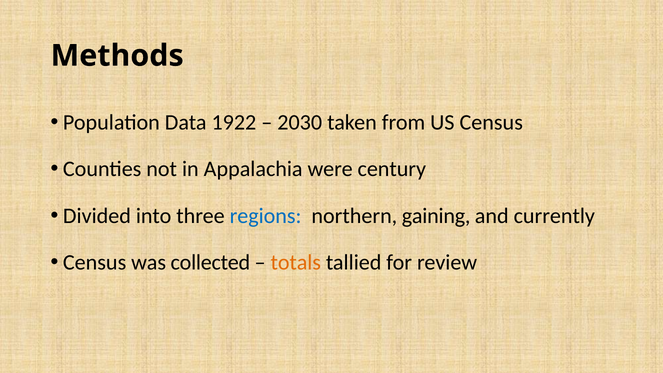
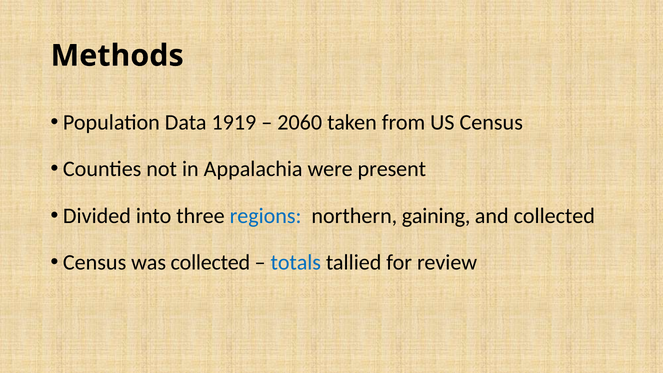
1922: 1922 -> 1919 (234, 122)
2030: 2030 -> 2060 (300, 122)
century: century -> present (392, 169)
and currently: currently -> collected (554, 216)
totals colour: orange -> blue (296, 263)
